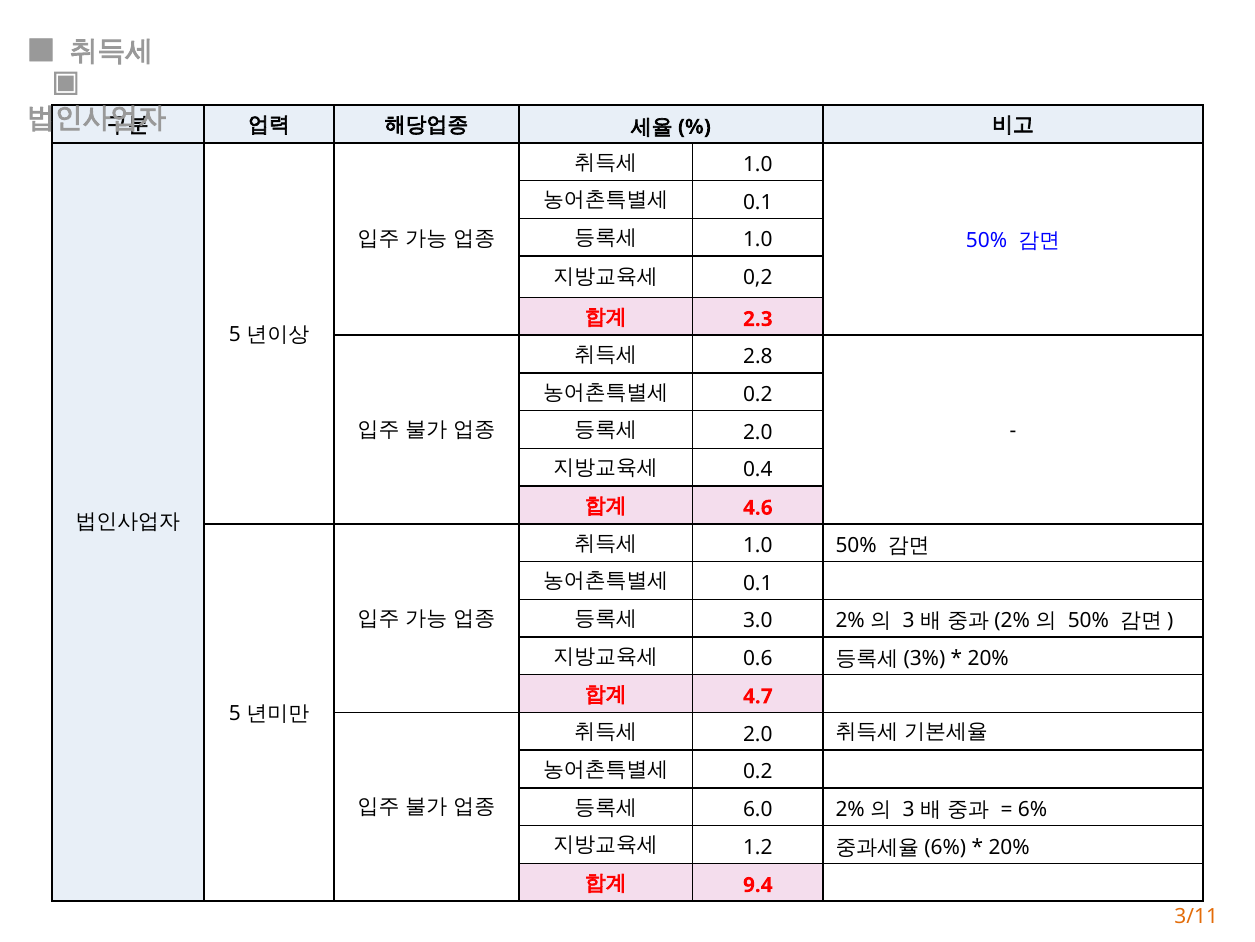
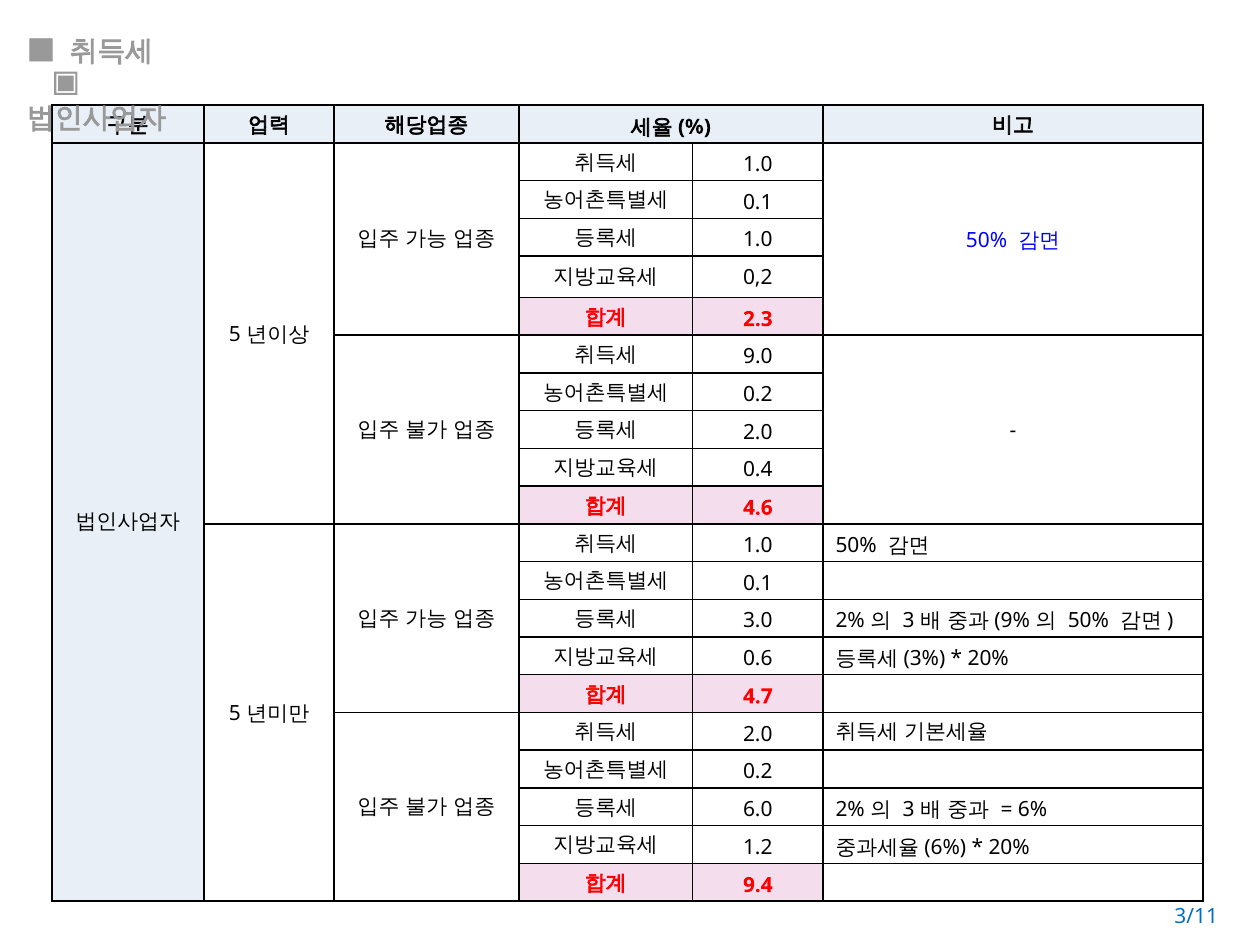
2.8: 2.8 -> 9.0 (758, 357)
2%: 2% -> 9% (1012, 621)
3/11 colour: orange -> blue (1196, 916)
